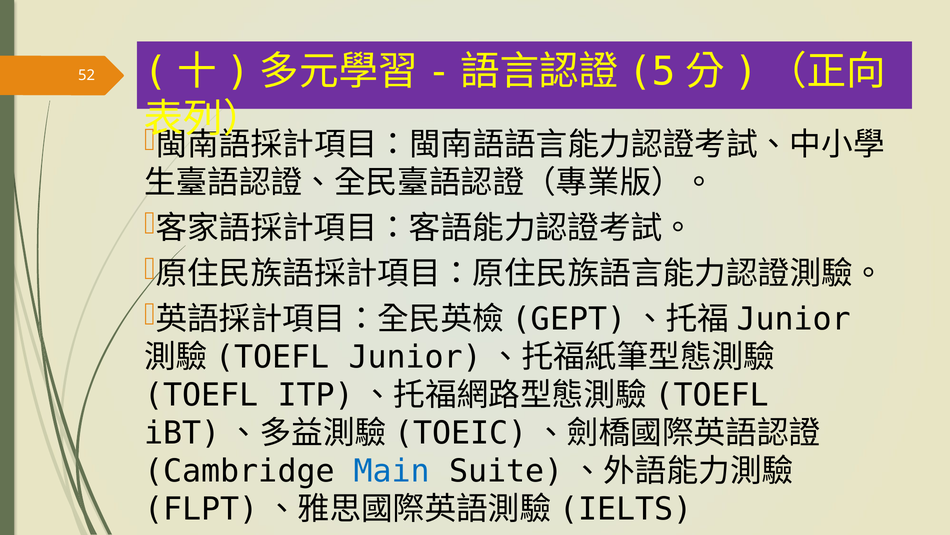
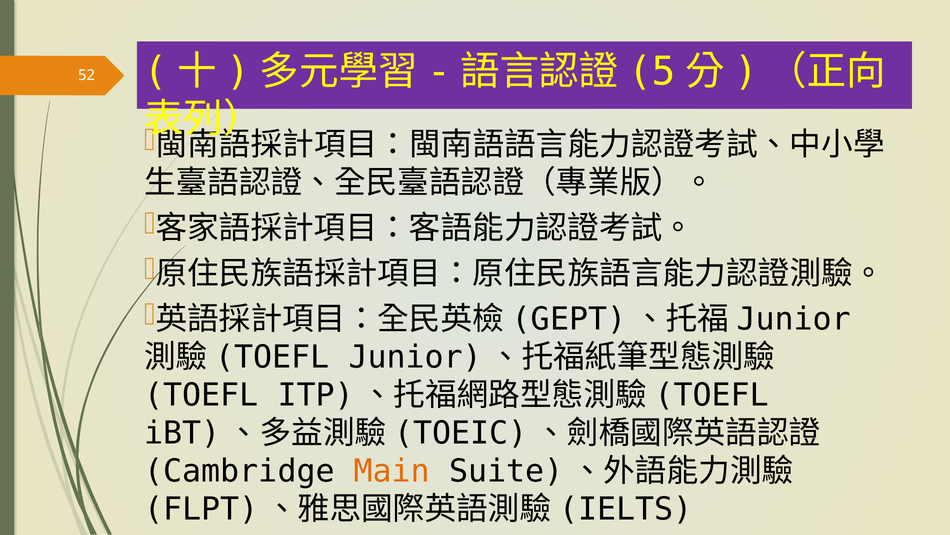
Main colour: blue -> orange (392, 471)
